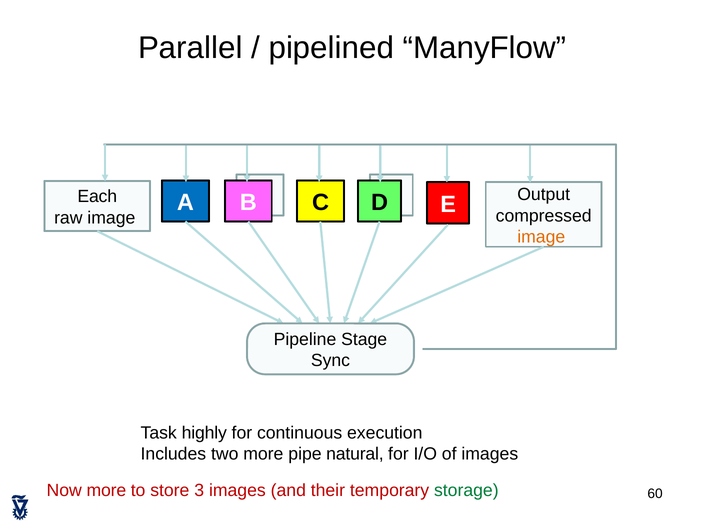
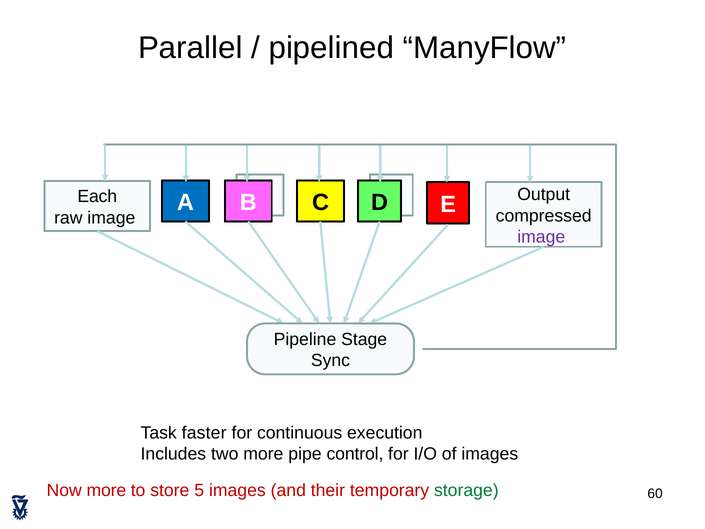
image colour: orange -> purple (541, 237)
highly: highly -> faster (204, 433)
natural: natural -> control (355, 454)
3: 3 -> 5 (199, 490)
